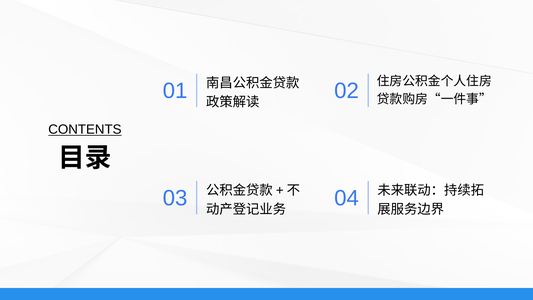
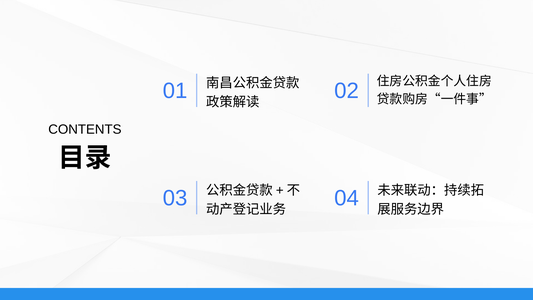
CONTENTS underline: present -> none (85, 130)
